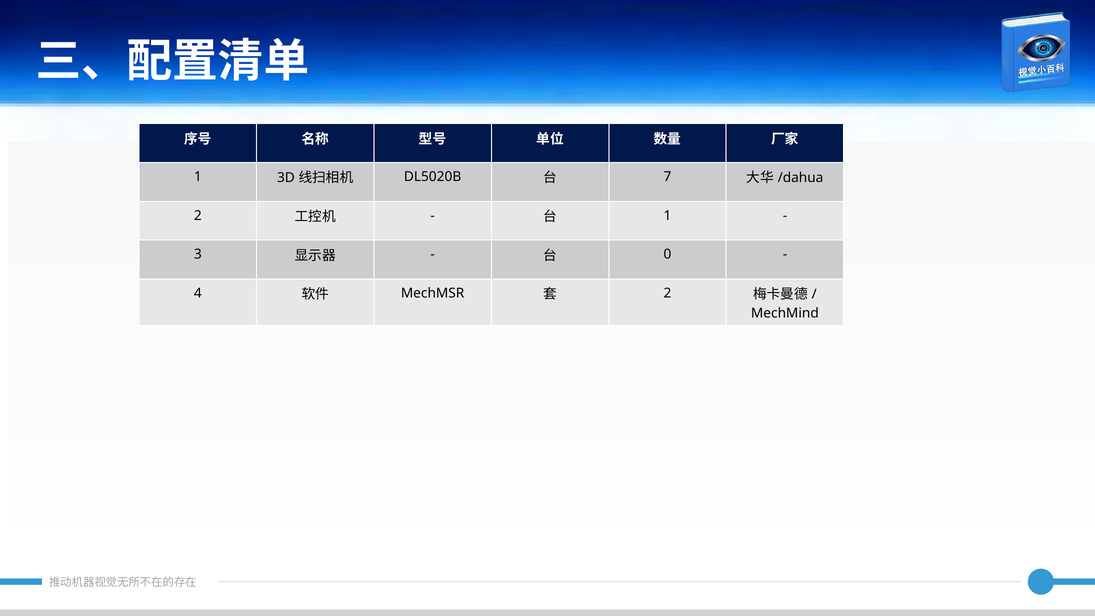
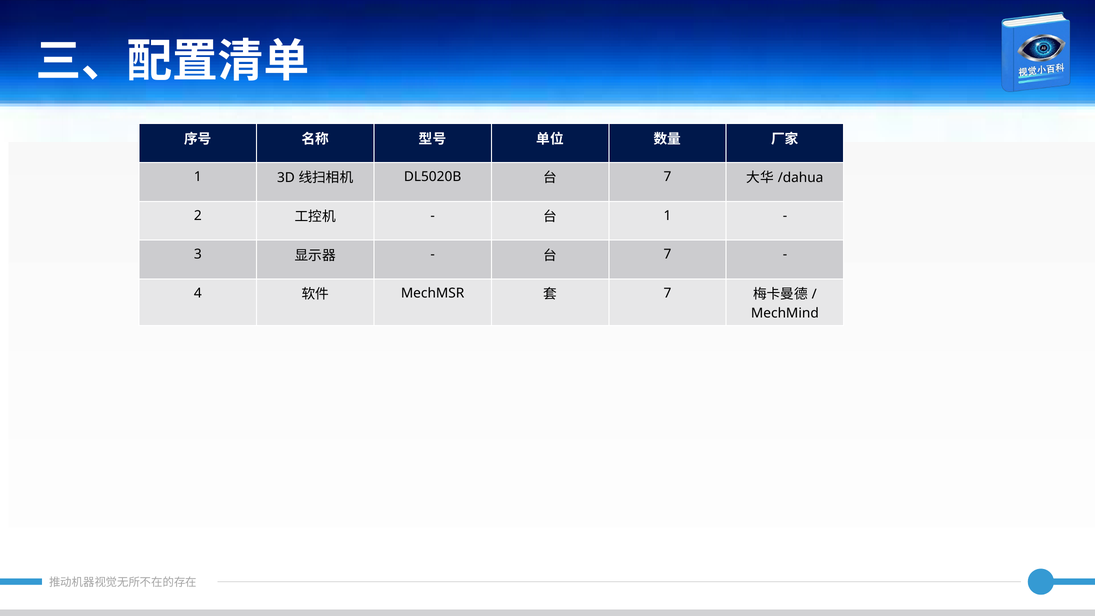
0: 0 -> 7 (668, 254)
2: 2 -> 7 (668, 293)
